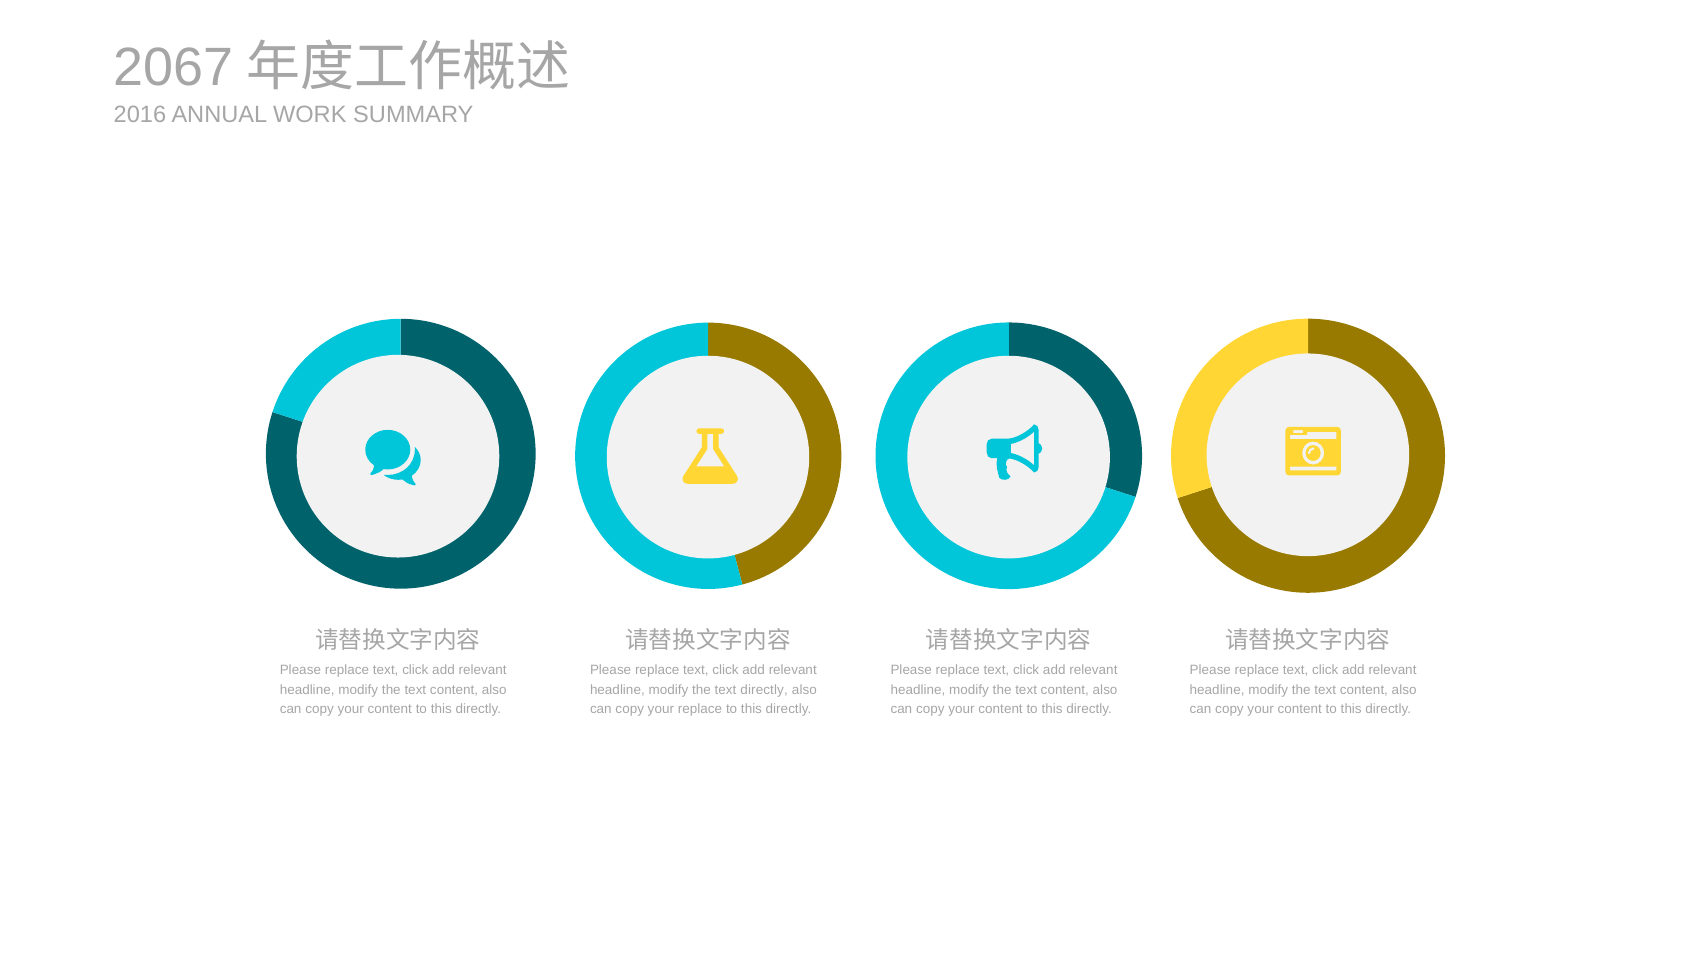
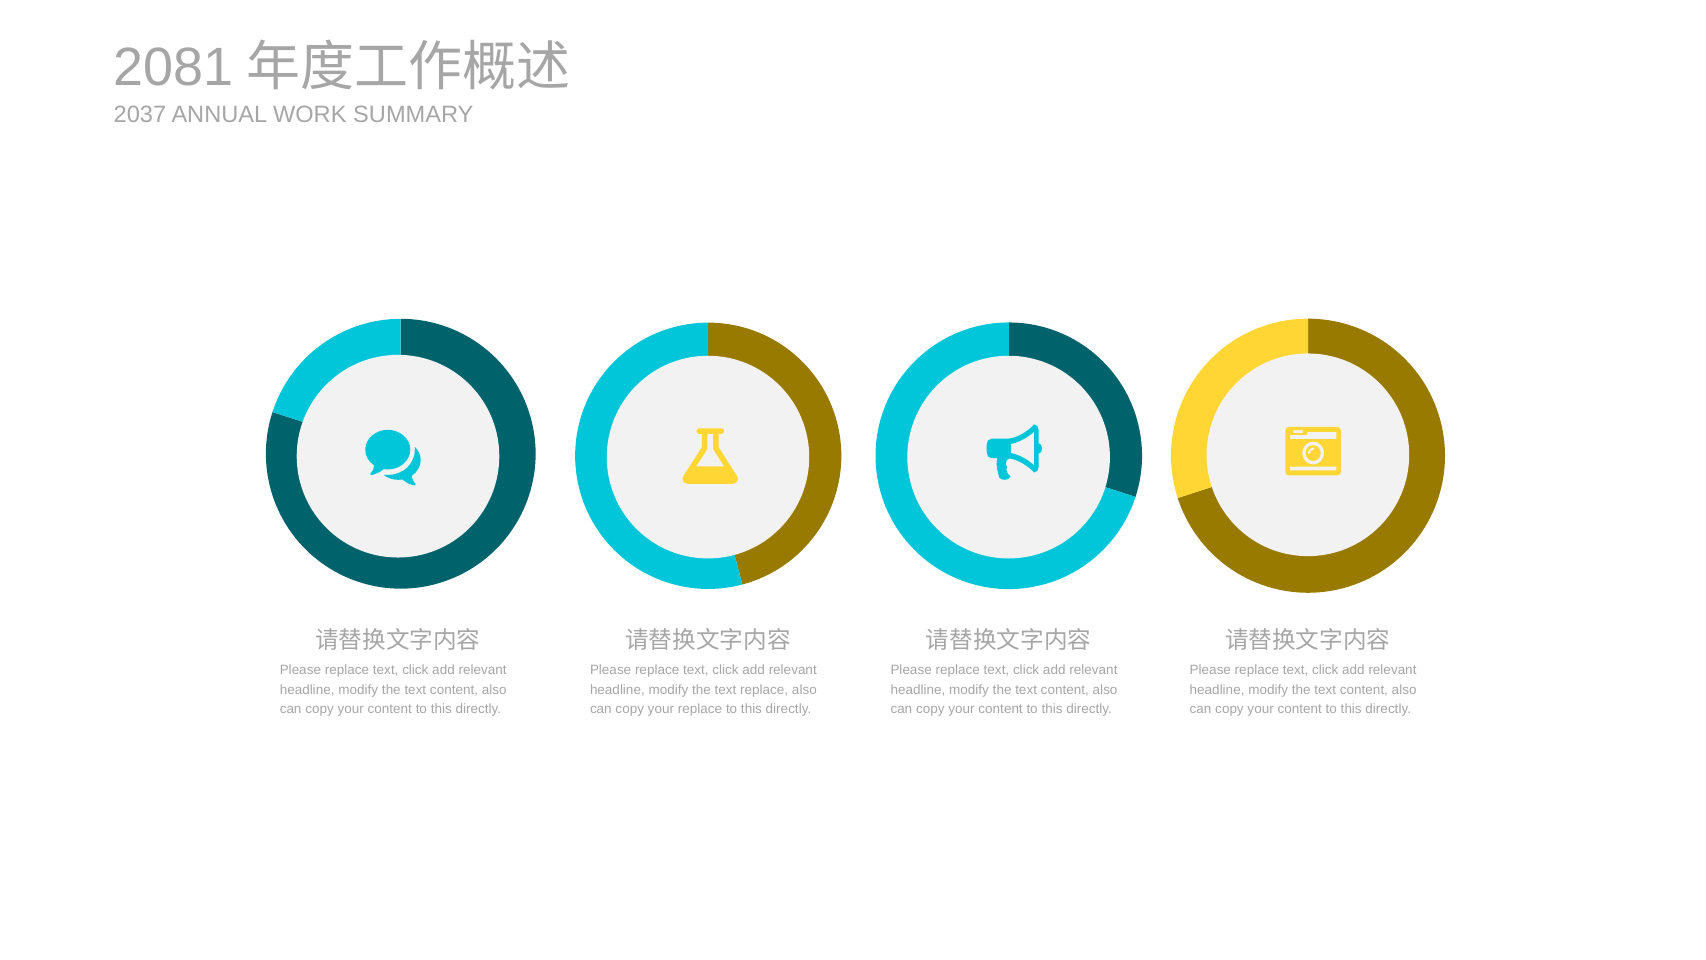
2067: 2067 -> 2081 (174, 67)
2016: 2016 -> 2037 (140, 114)
text directly: directly -> replace (764, 689)
